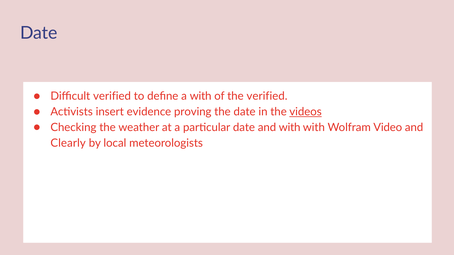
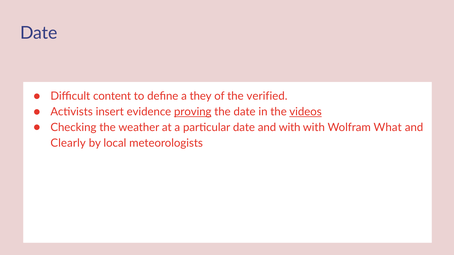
Difficult verified: verified -> content (112, 96)
a with: with -> they (201, 96)
proving underline: none -> present (193, 112)
Video: Video -> What (388, 128)
